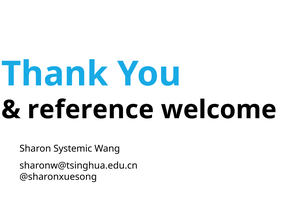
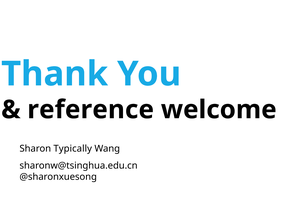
Systemic: Systemic -> Typically (73, 149)
